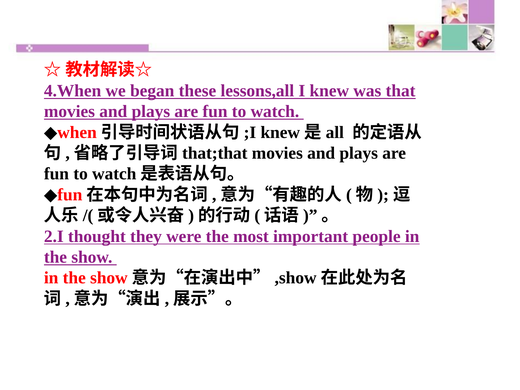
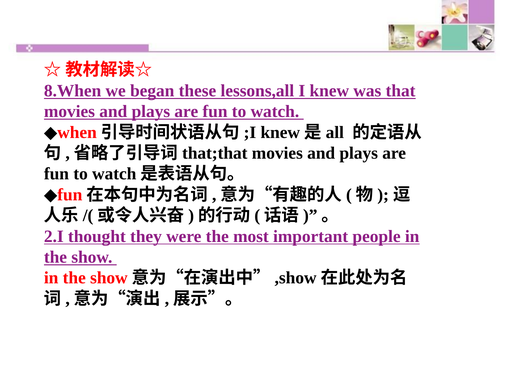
4.When: 4.When -> 8.When (73, 91)
